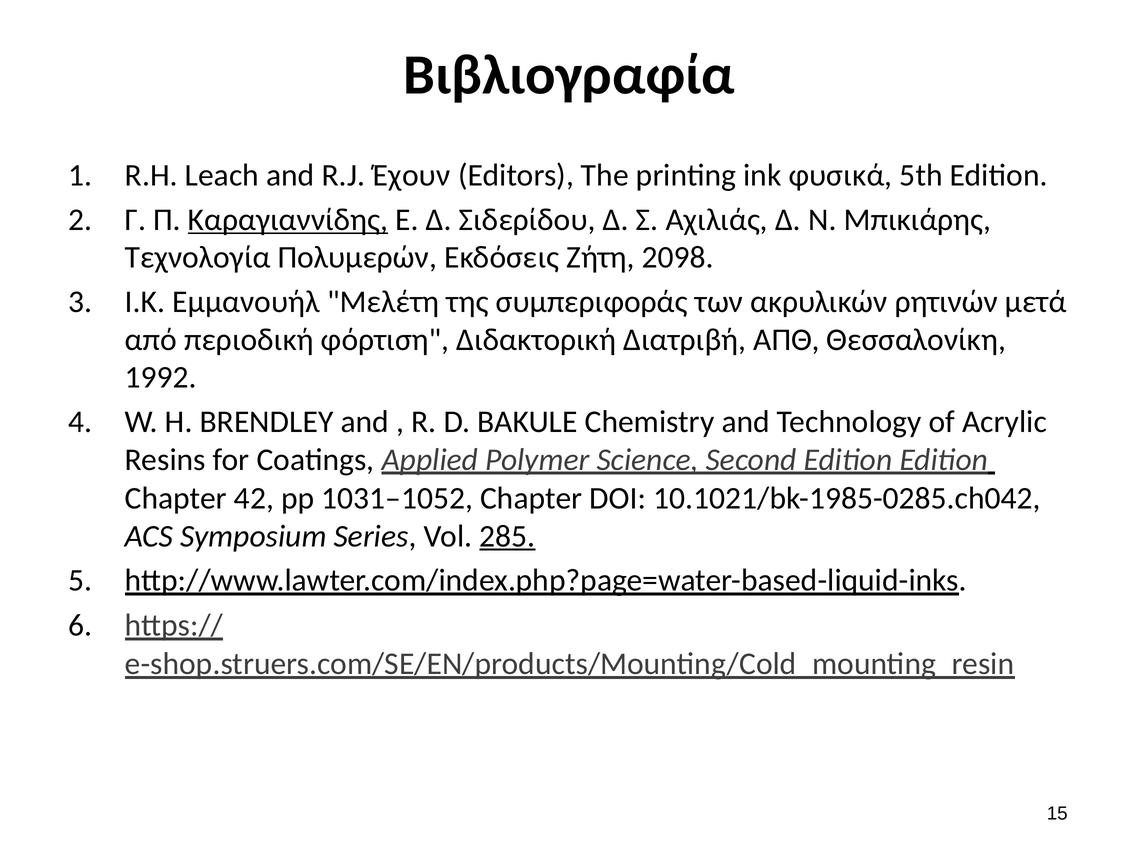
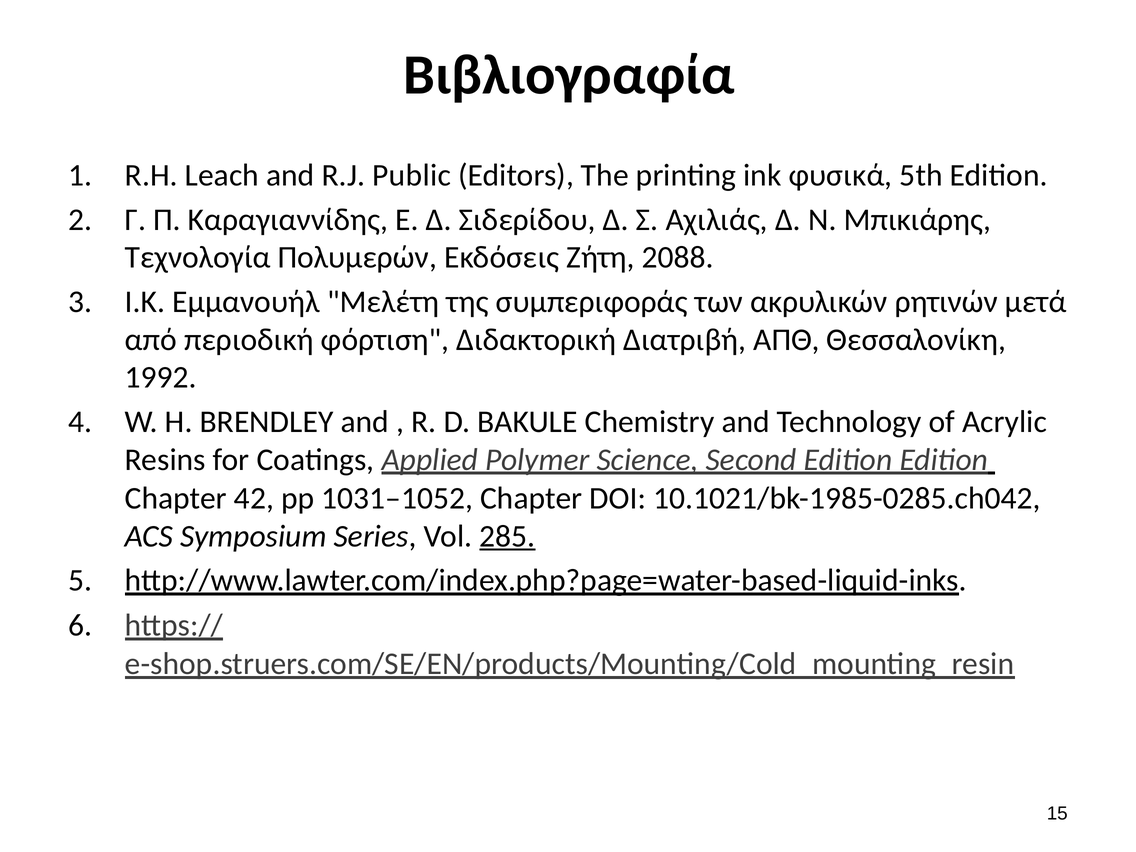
Έχουν: Έχουν -> Public (412, 175)
Καραγιαννίδης underline: present -> none (288, 220)
2098: 2098 -> 2088 (678, 258)
